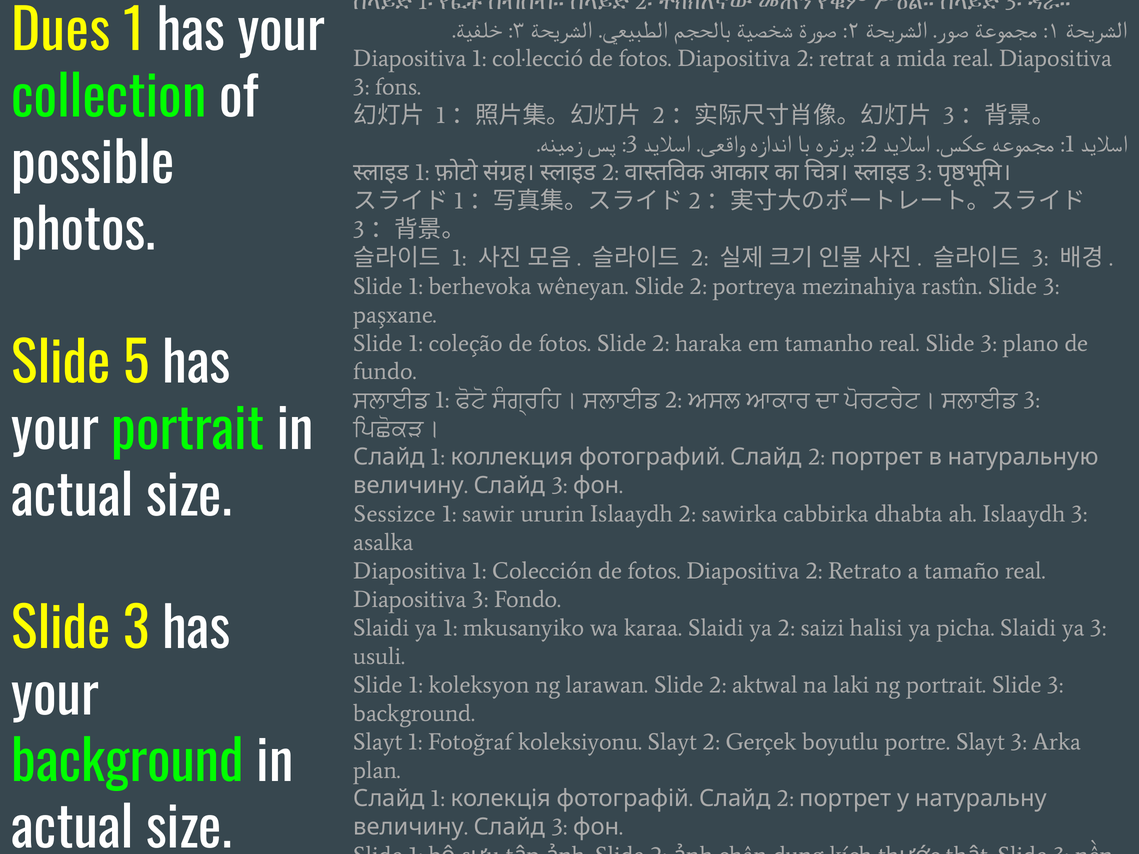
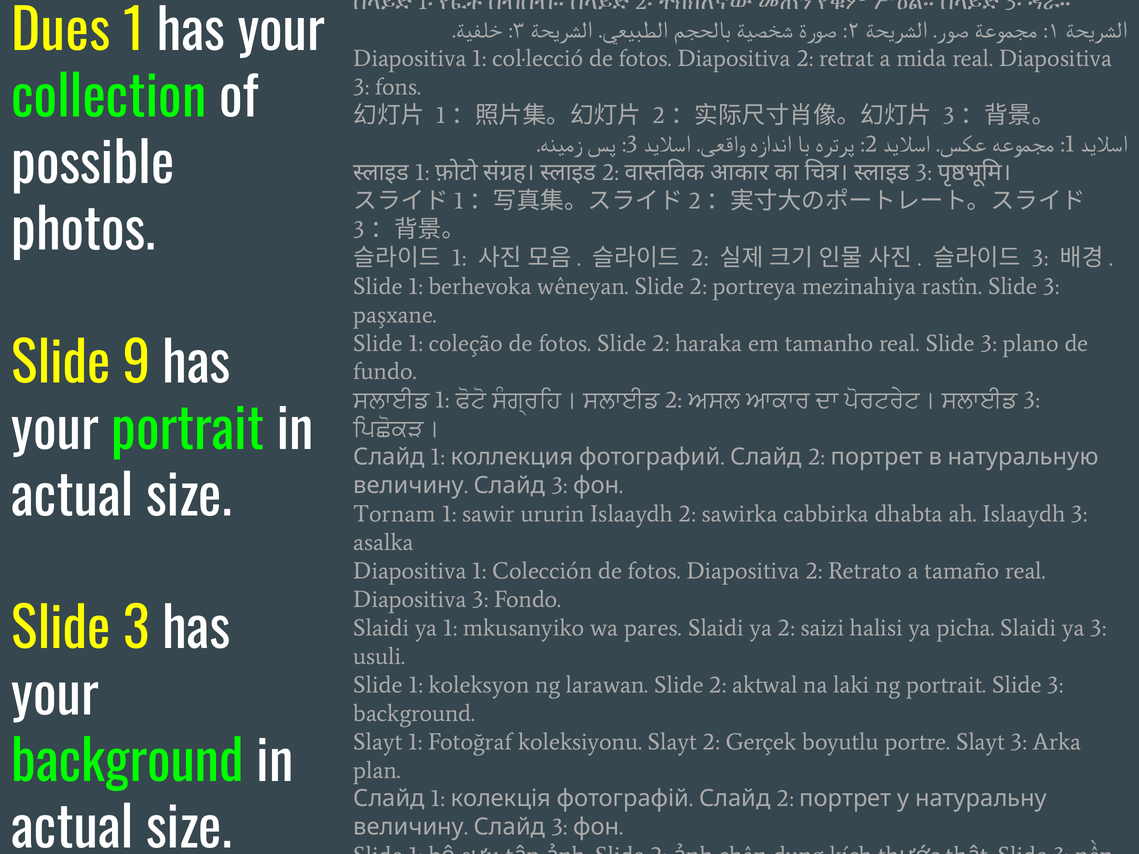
5: 5 -> 9 (137, 364)
Sessizce: Sessizce -> Tornam (395, 514)
karaa: karaa -> pares (653, 628)
